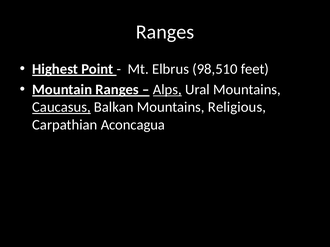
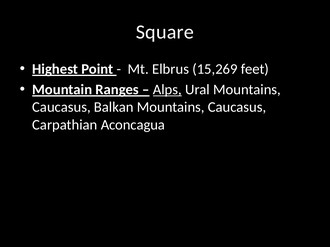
Ranges: Ranges -> Square (165, 32)
98,510: 98,510 -> 15,269 (215, 69)
Caucasus underline: present -> none (61, 107)
Balkan Mountains Religious: Religious -> Caucasus (237, 107)
